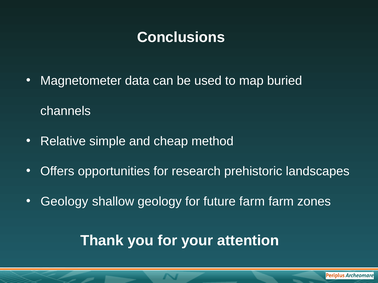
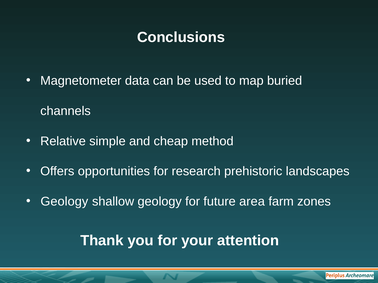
future farm: farm -> area (252, 202)
